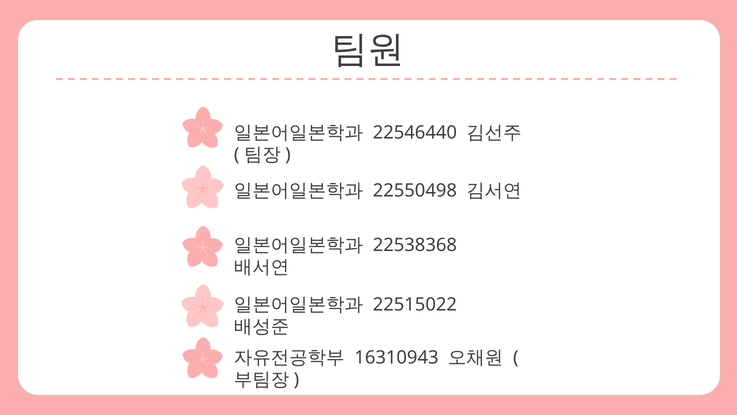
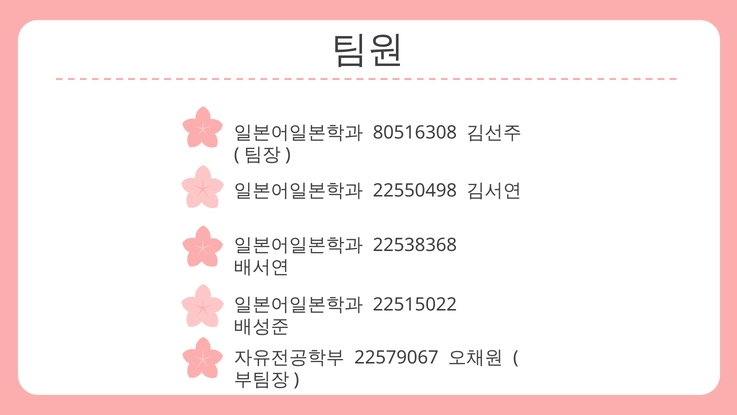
22546440: 22546440 -> 80516308 (415, 132)
16310943: 16310943 -> 22579067 (396, 357)
